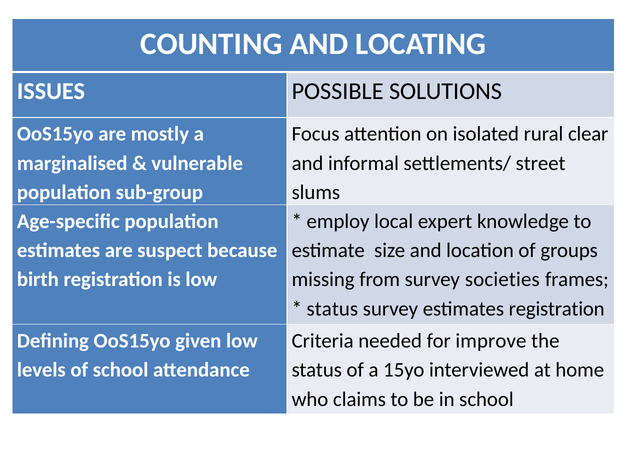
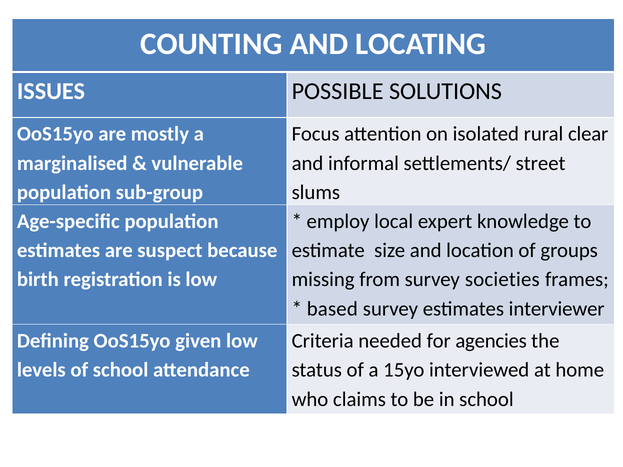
status: status -> based (332, 309)
estimates registration: registration -> interviewer (557, 309)
improve: improve -> agencies (491, 341)
